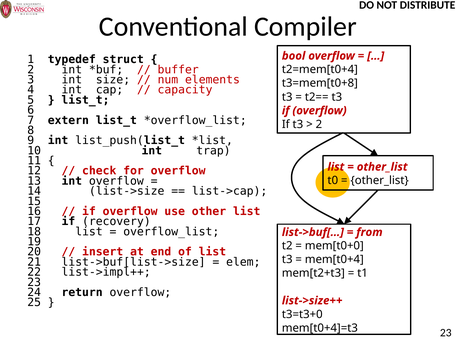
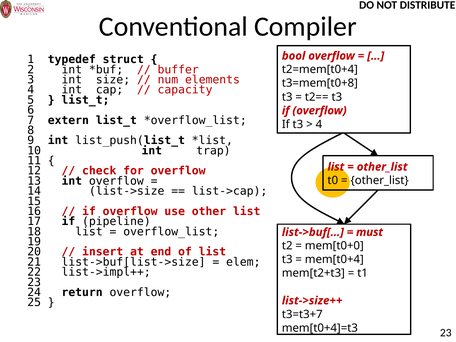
2: 2 -> 4 (319, 124)
recovery: recovery -> pipeline (116, 222)
from: from -> must (370, 232)
t3=t3+0: t3=t3+0 -> t3=t3+7 (302, 314)
